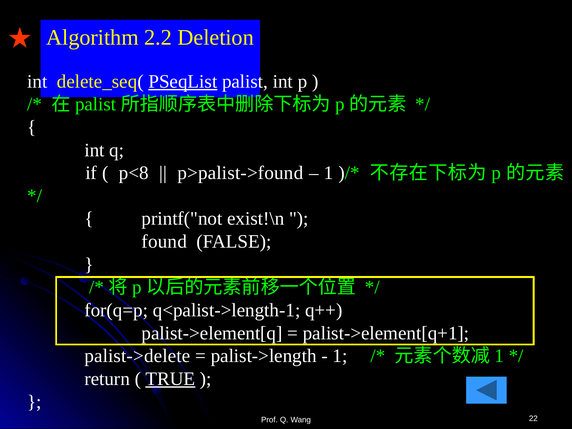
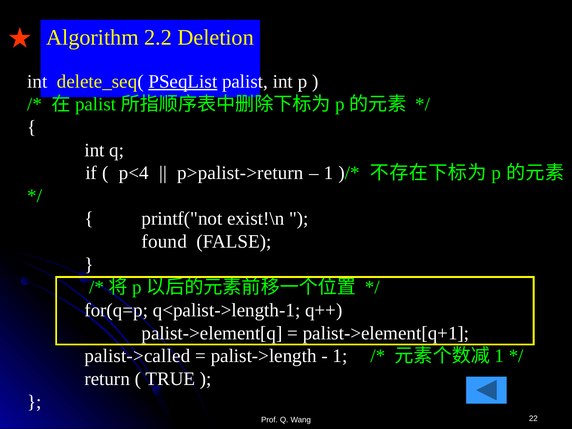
p<8: p<8 -> p<4 (134, 173)
p>palist->found: p>palist->found -> p>palist->return (240, 173)
palist->delete: palist->delete -> palist->called (137, 356)
TRUE underline: present -> none (170, 379)
